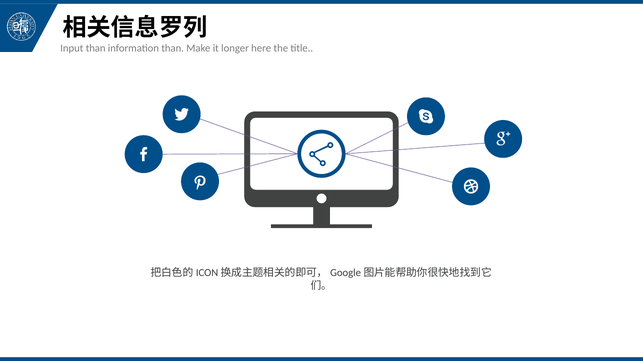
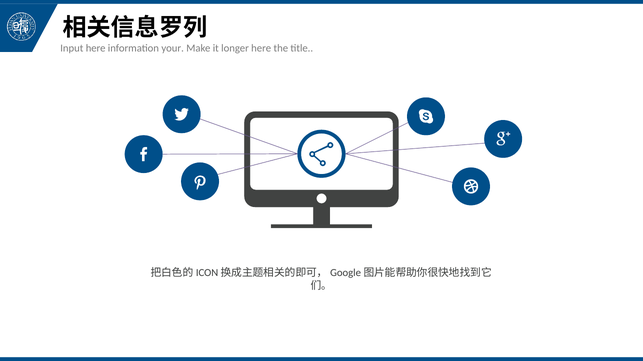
Input than: than -> here (96, 48)
information than: than -> your (173, 48)
